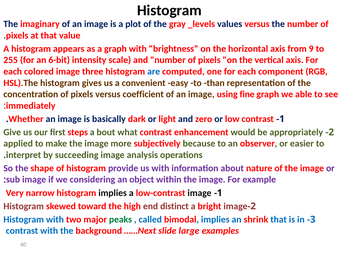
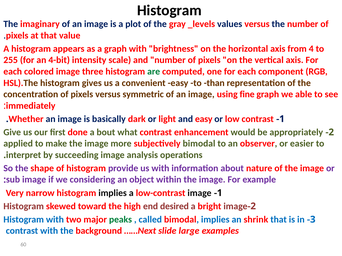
9: 9 -> 4 (311, 49)
6-bit: 6-bit -> 4-bit (59, 60)
are colour: blue -> green (154, 72)
coefficient: coefficient -> symmetric (143, 94)
and zero: zero -> easy (204, 119)
steps: steps -> done (78, 132)
subjectively because: because -> bimodal (199, 144)
distinct: distinct -> desired (174, 207)
